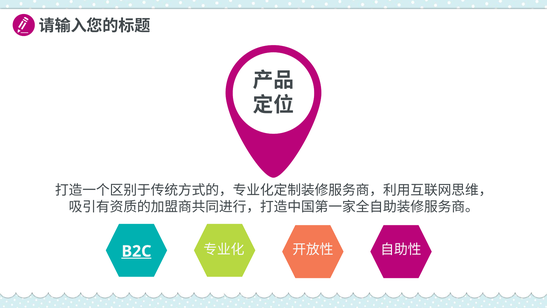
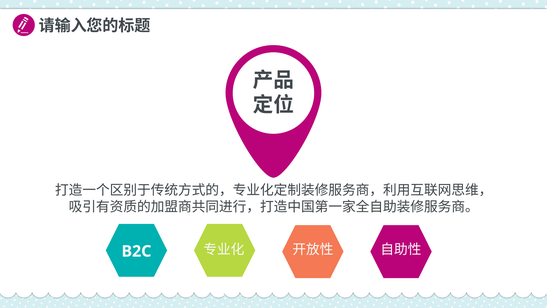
B2C underline: present -> none (136, 251)
